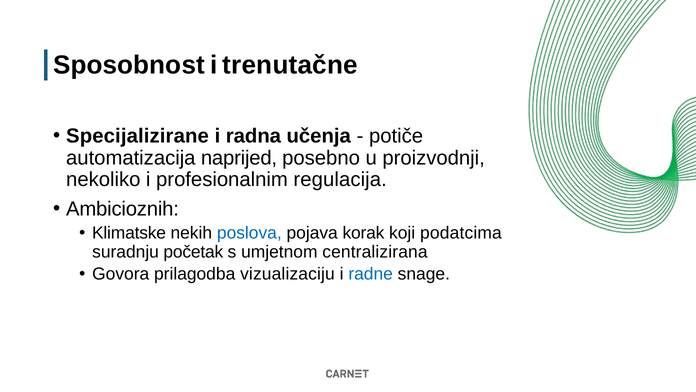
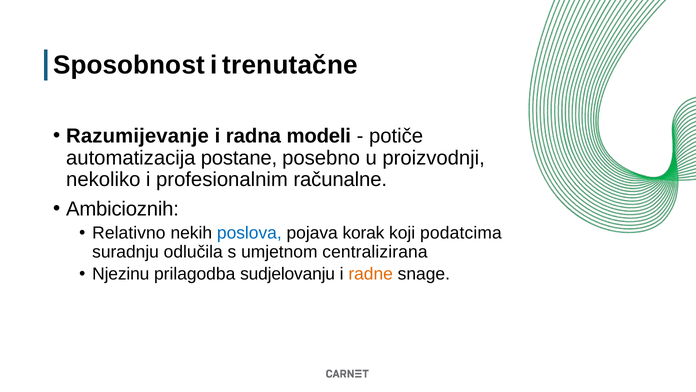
Specijalizirane: Specijalizirane -> Razumijevanje (137, 136)
učenja: učenja -> modeli (319, 136)
naprijed: naprijed -> postane (239, 158)
regulacija: regulacija -> računalne (340, 180)
Klimatske: Klimatske -> Relativno (129, 233)
početak: početak -> odlučila (193, 251)
Govora: Govora -> Njezinu (121, 274)
vizualizaciju: vizualizaciju -> sudjelovanju (288, 274)
radne colour: blue -> orange (371, 274)
